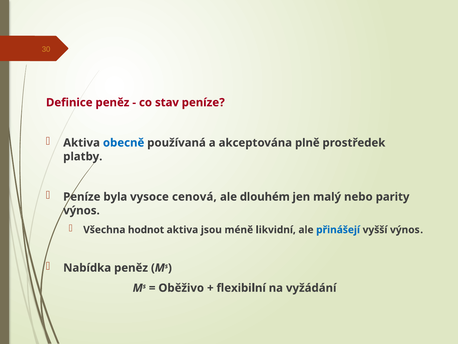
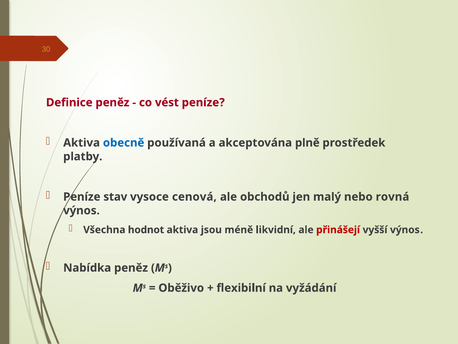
stav: stav -> vést (167, 102)
byla: byla -> stav (115, 197)
dlouhém: dlouhém -> obchodů (265, 197)
parity: parity -> rovná (392, 197)
přinášejí colour: blue -> red (338, 229)
